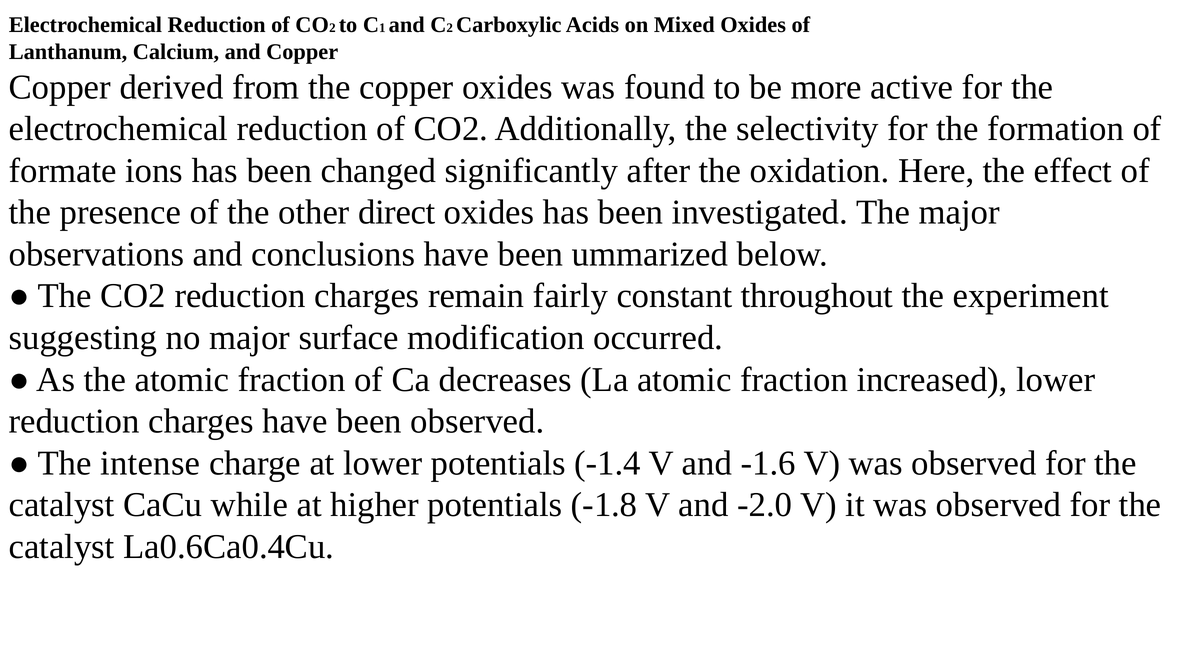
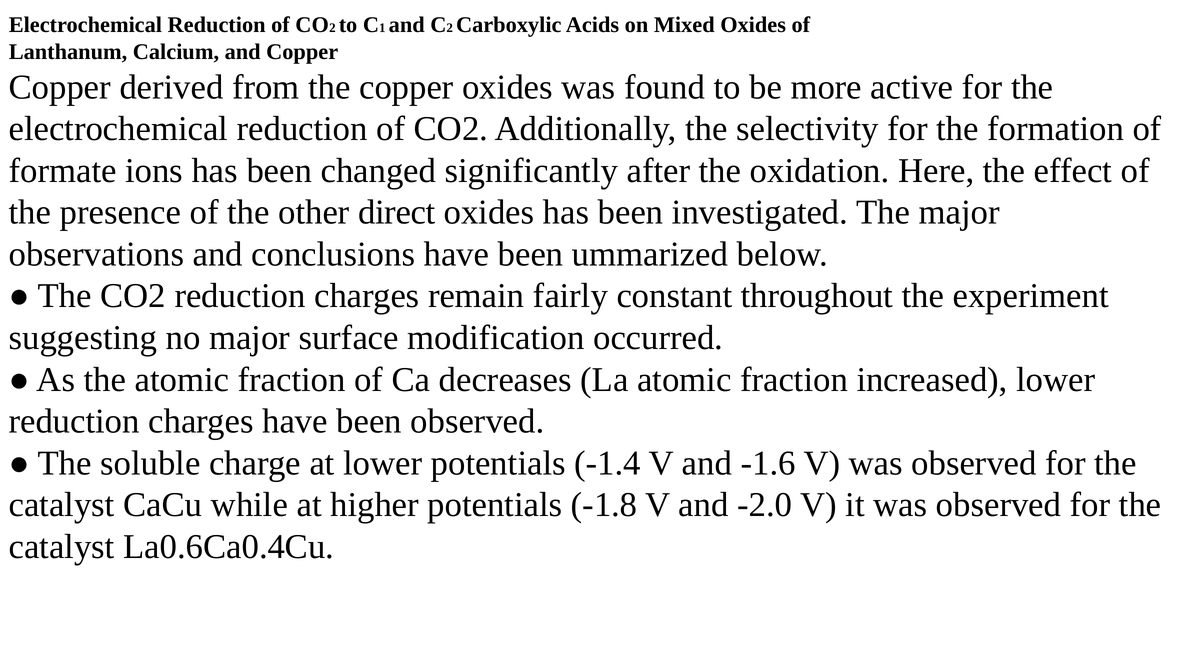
intense: intense -> soluble (150, 463)
